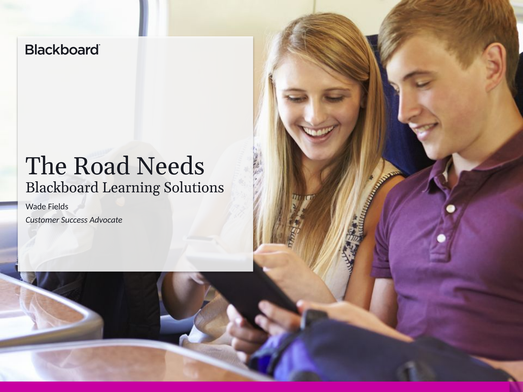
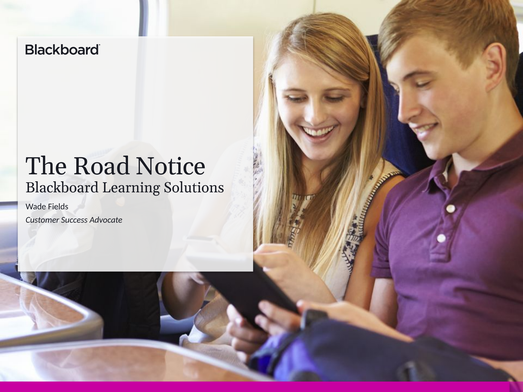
Needs: Needs -> Notice (171, 167)
